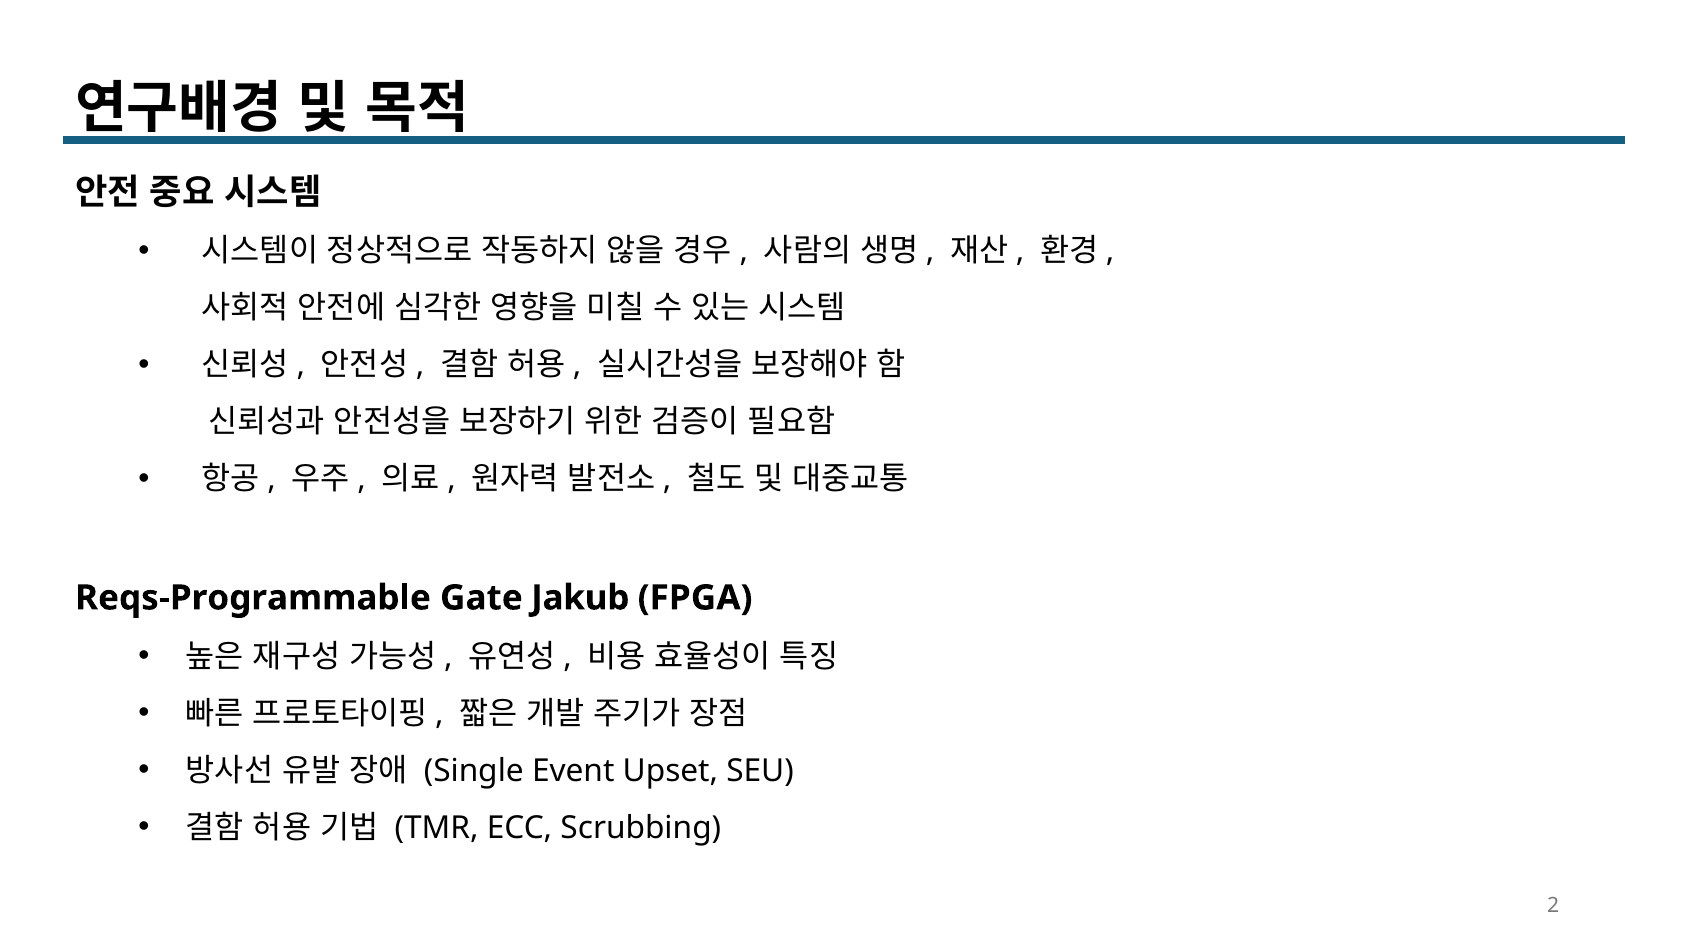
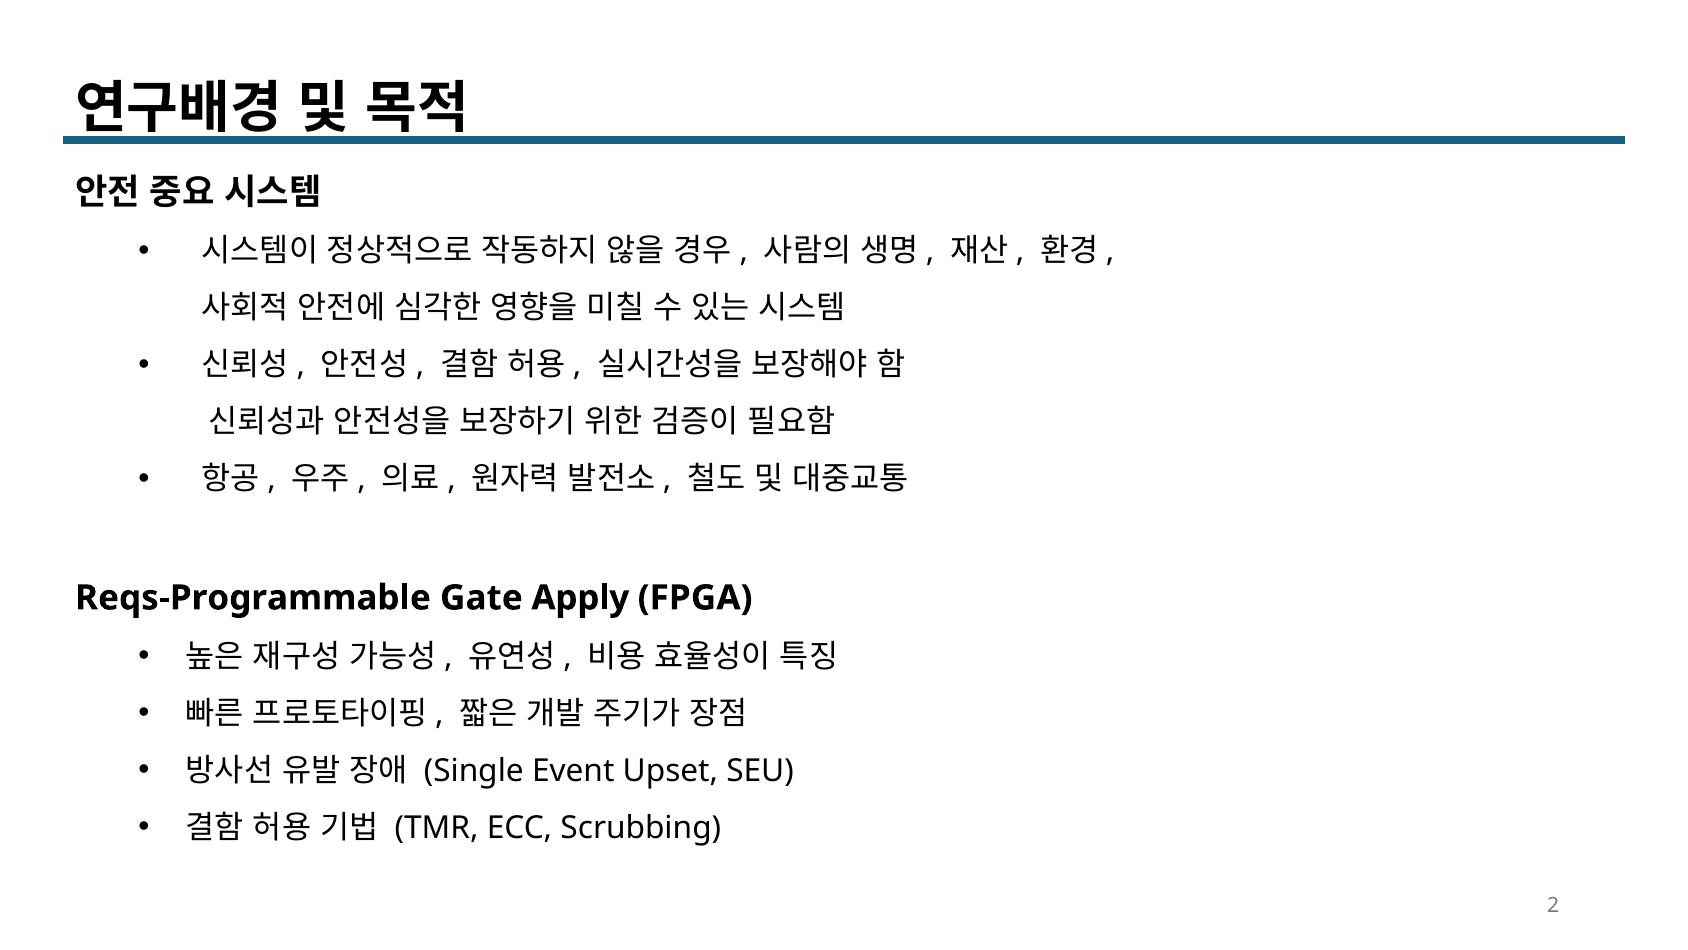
Jakub: Jakub -> Apply (580, 598)
